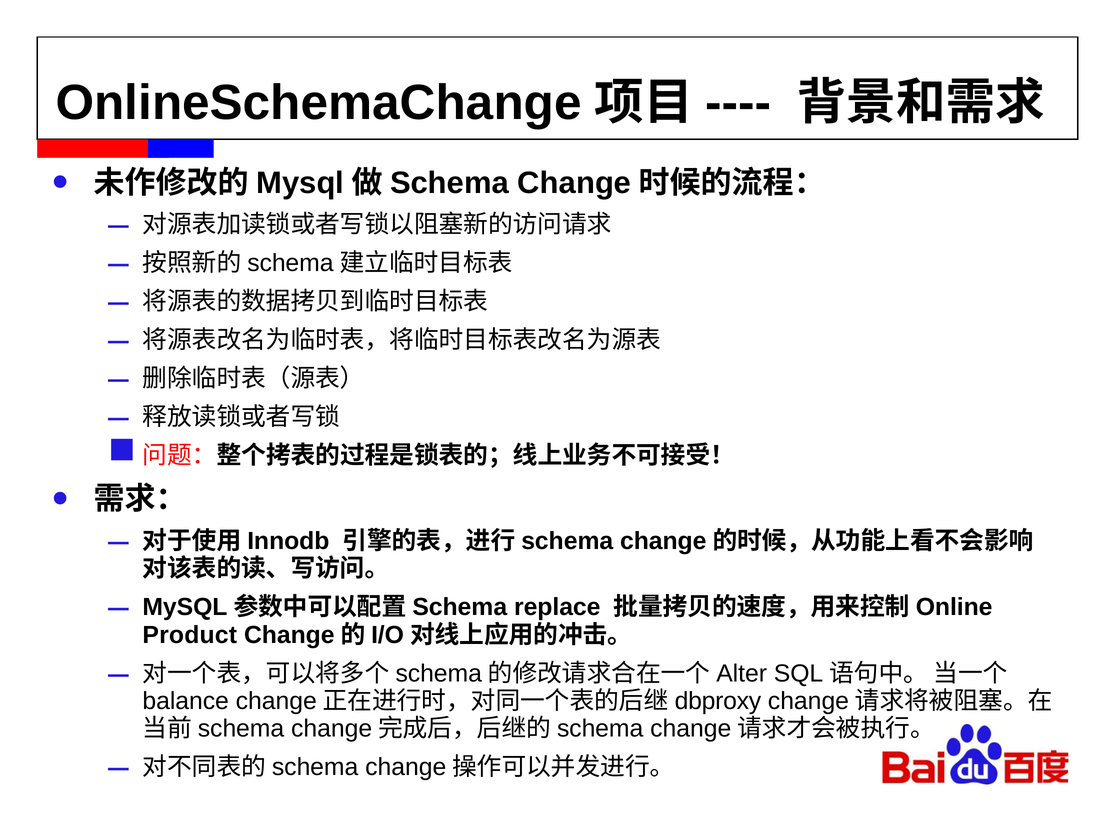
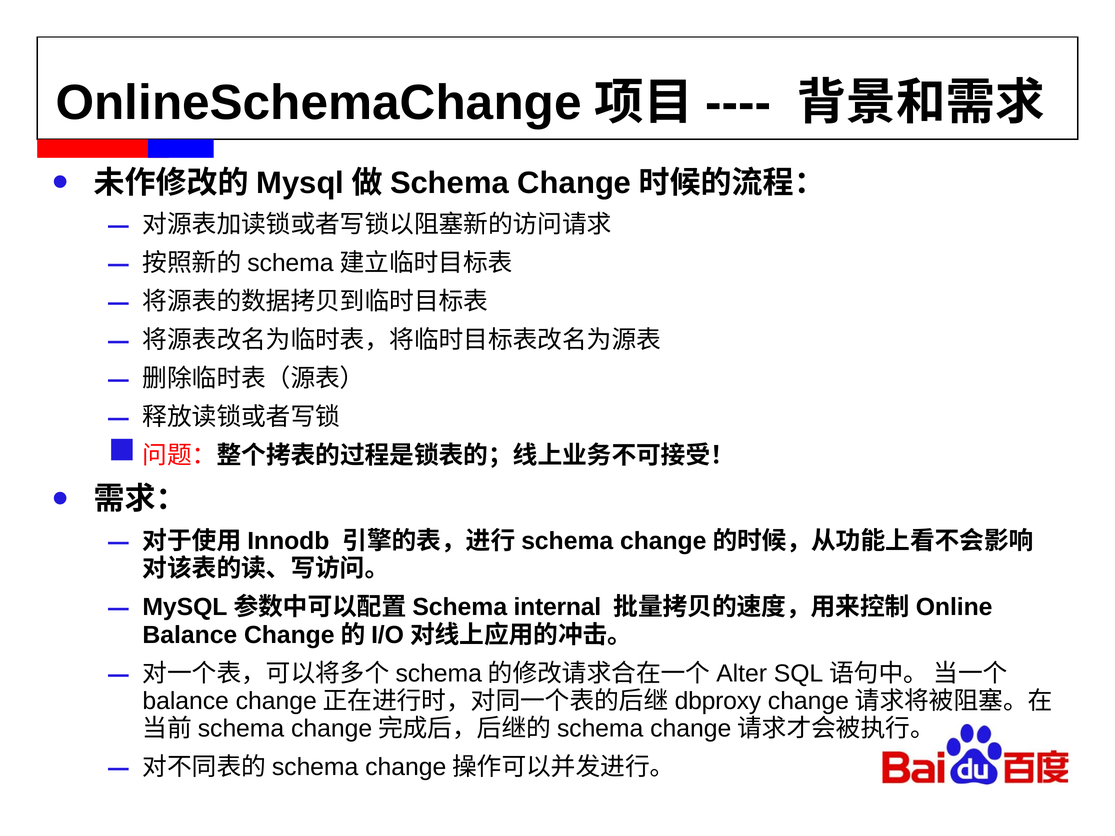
replace: replace -> internal (557, 607)
Product: Product -> Balance (190, 635)
